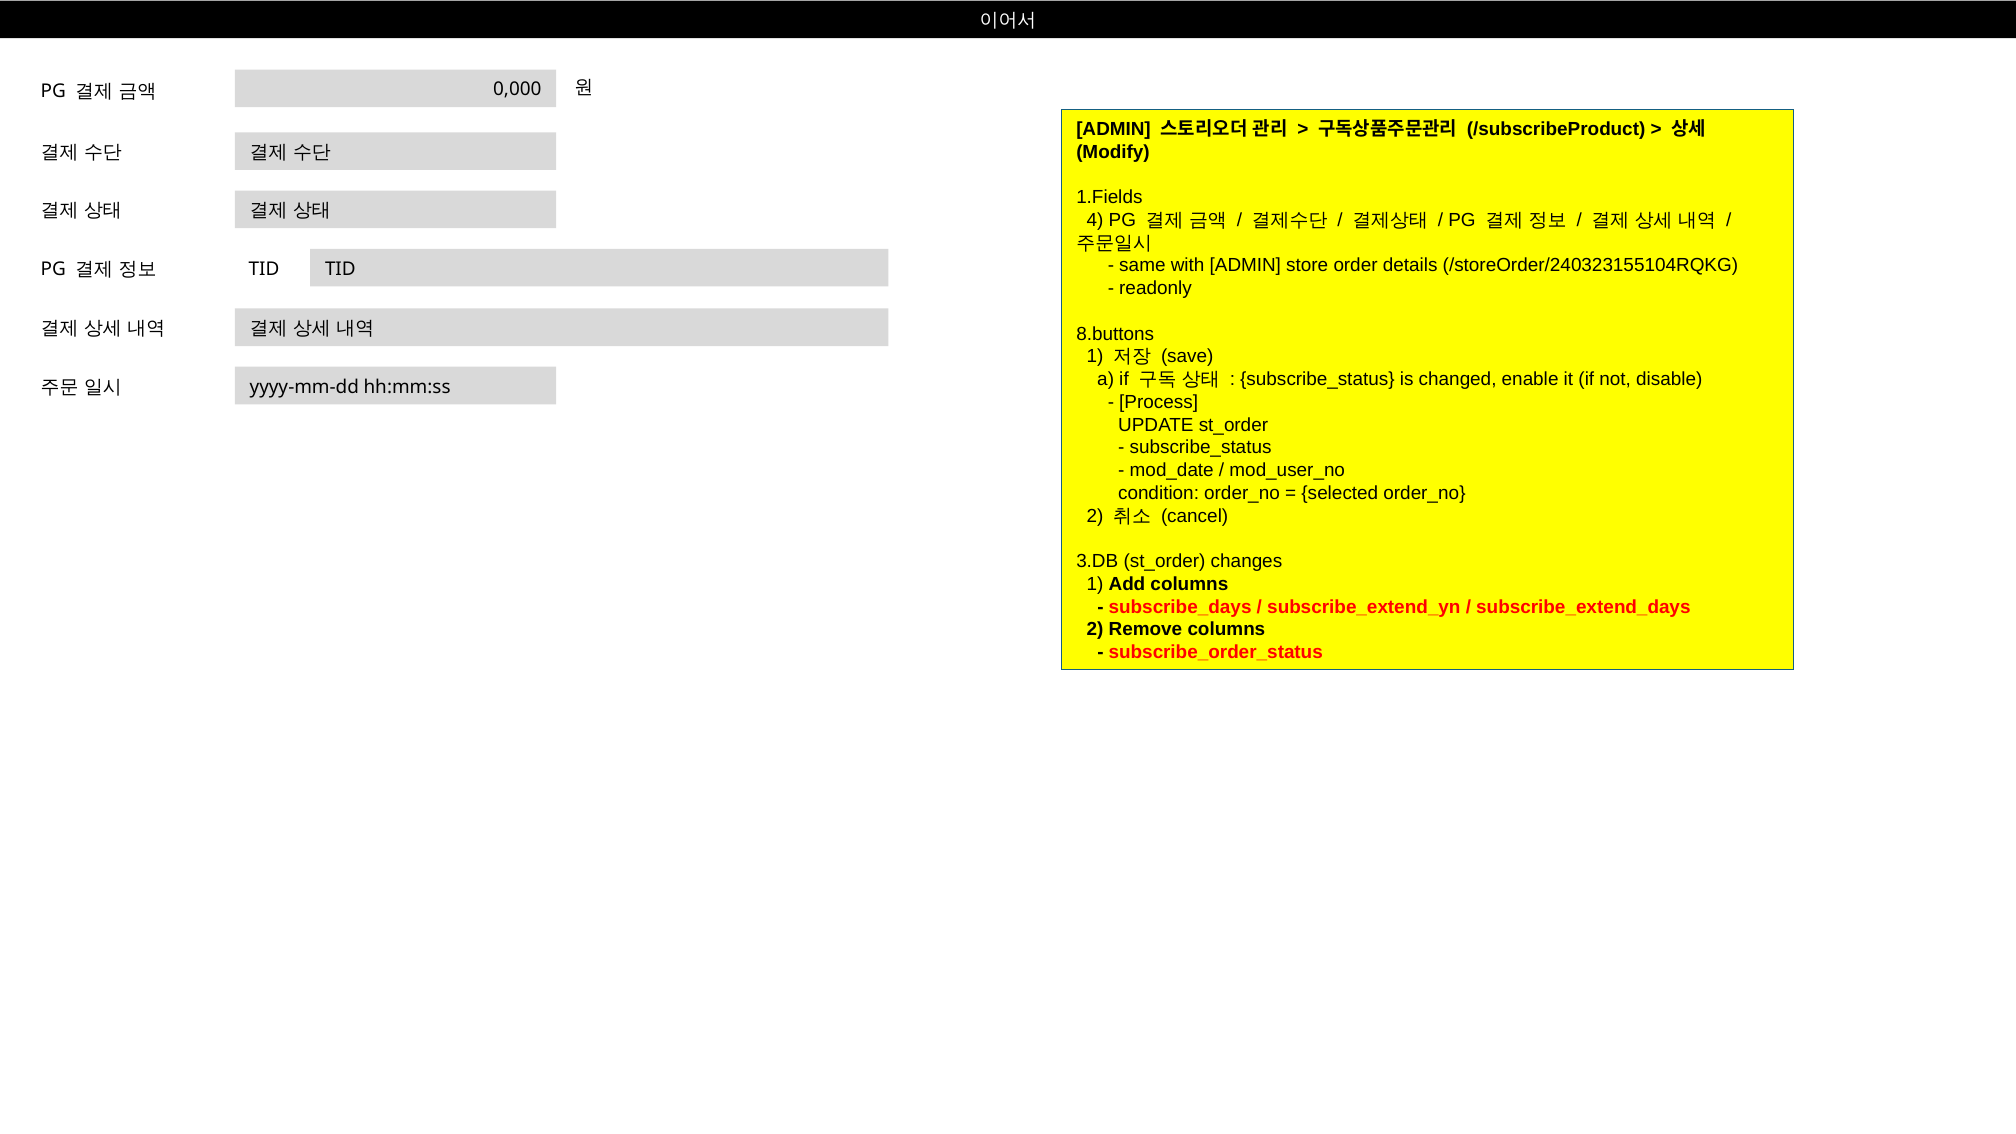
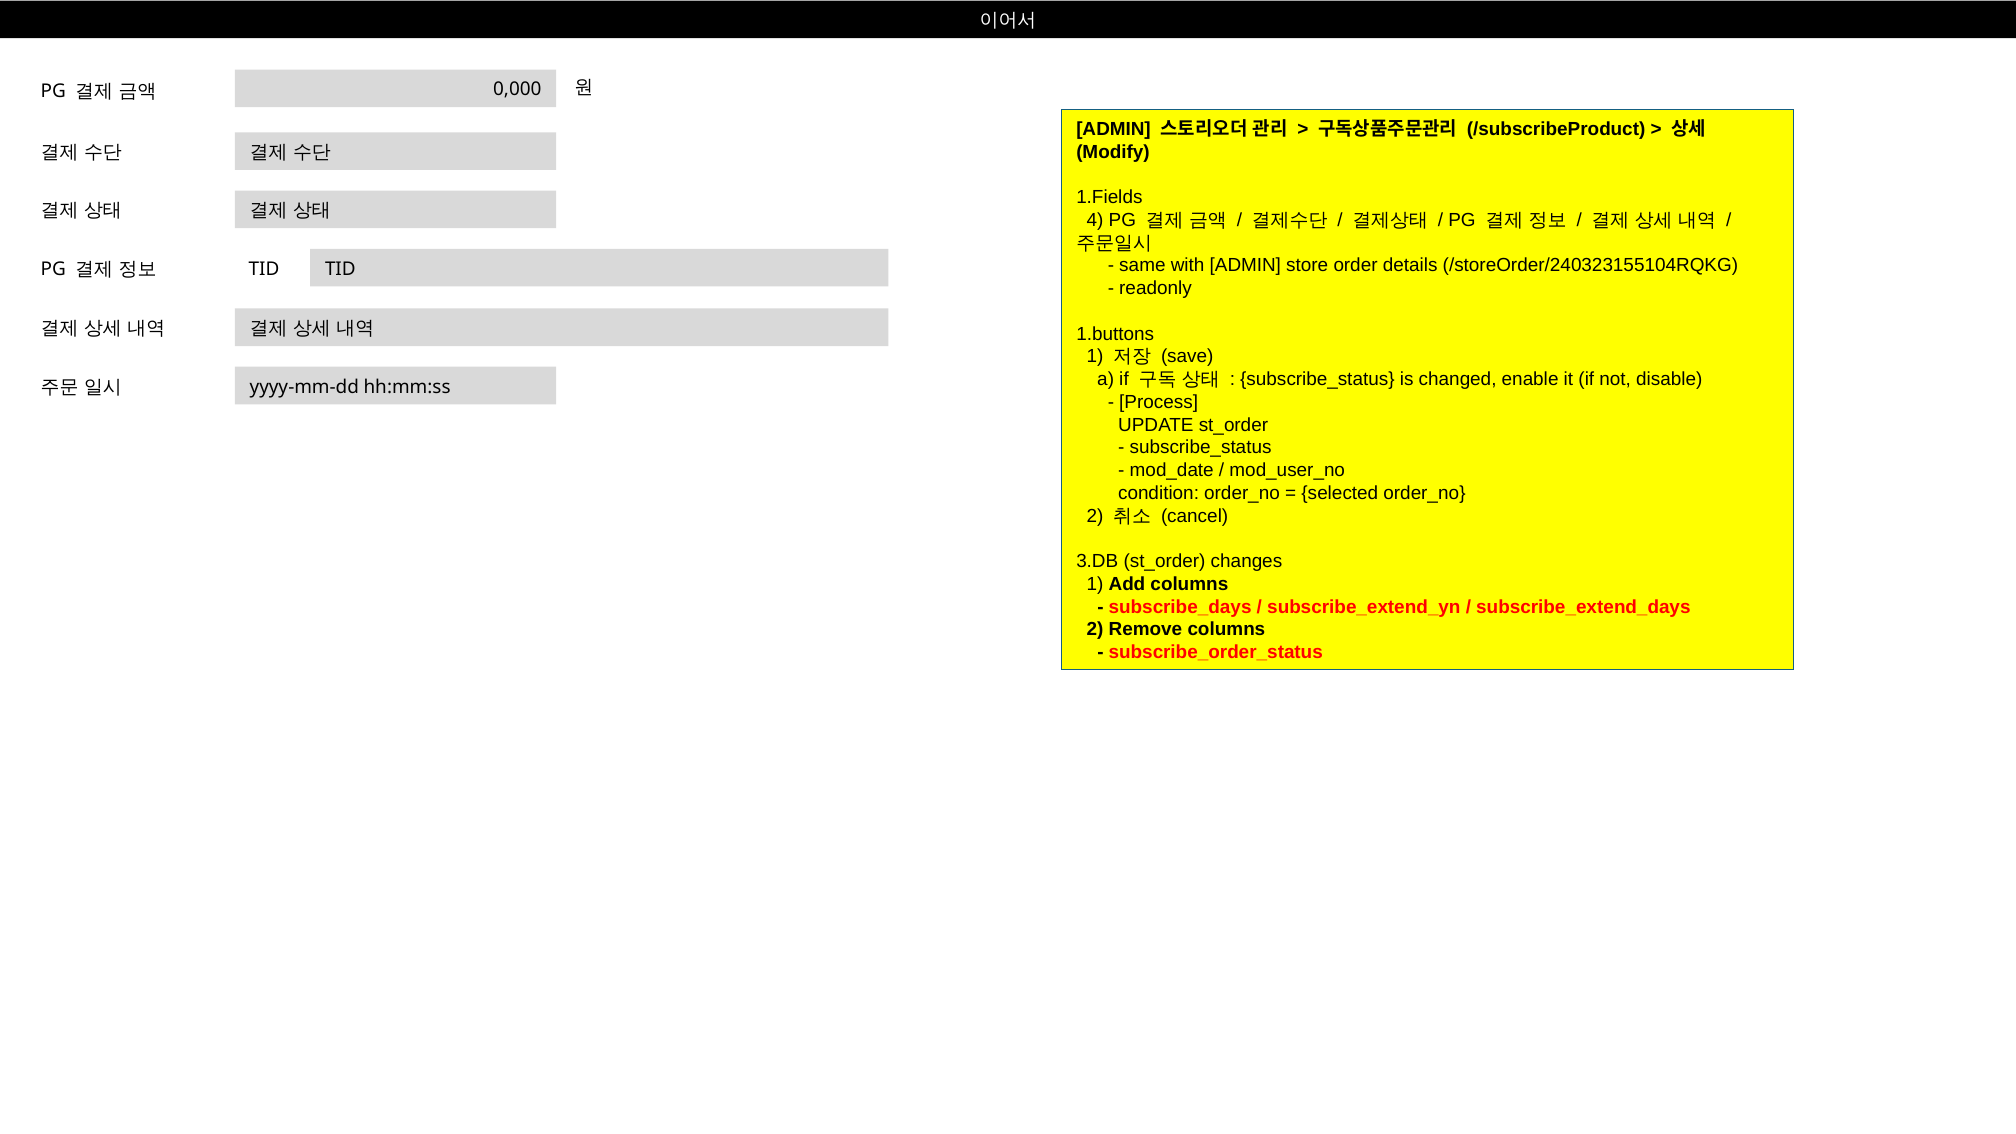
8.buttons: 8.buttons -> 1.buttons (1115, 334)
